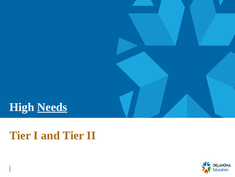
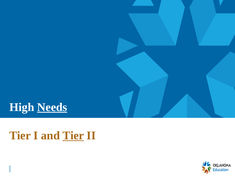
Tier underline: none -> present (73, 135)
